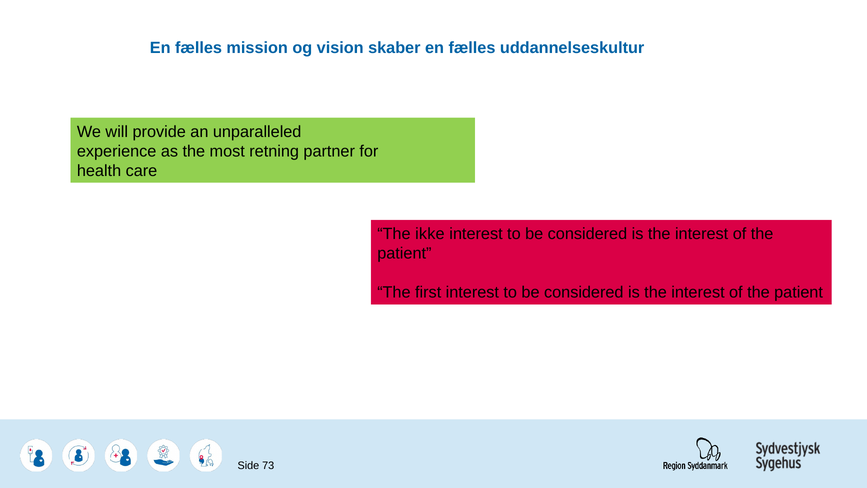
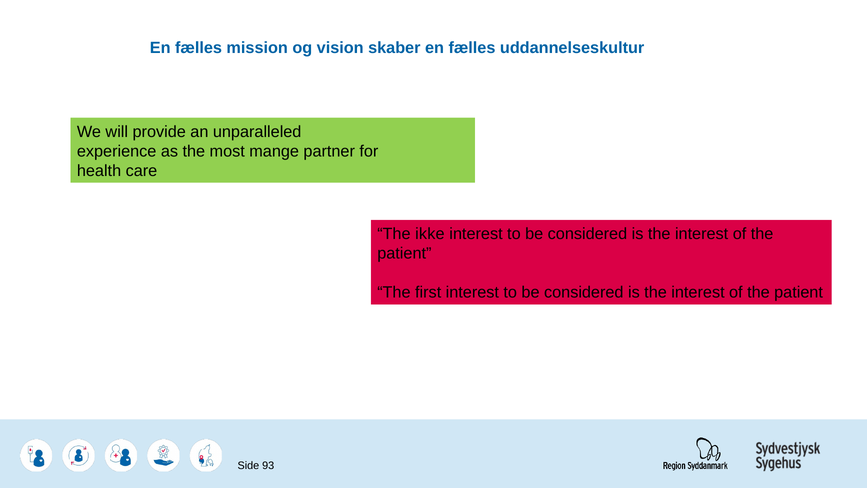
retning: retning -> mange (274, 151)
73: 73 -> 93 (268, 465)
